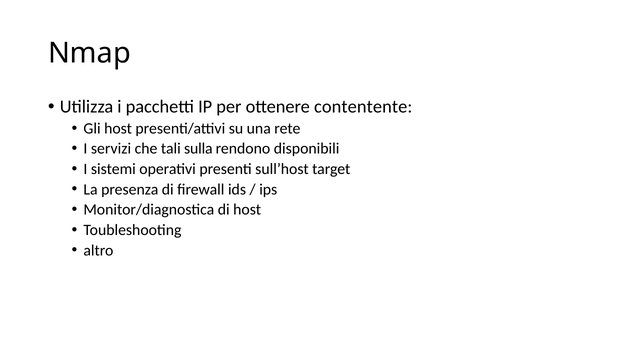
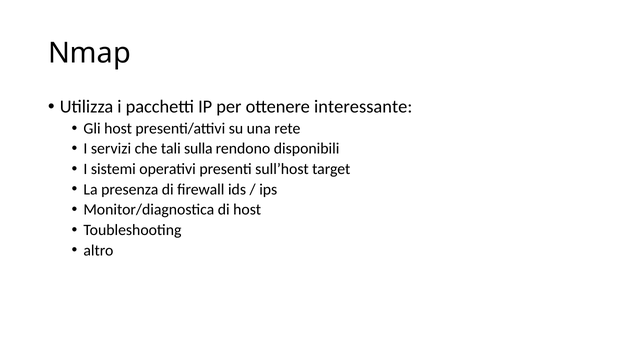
contentente: contentente -> interessante (363, 107)
